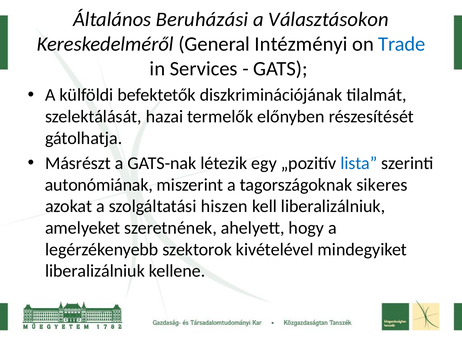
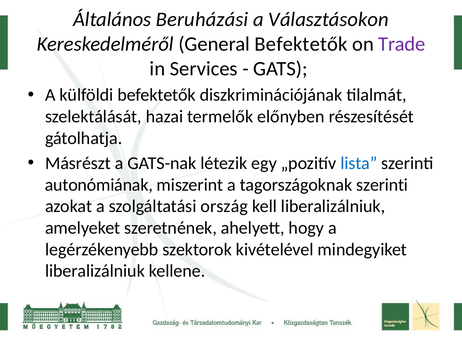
General Intézményi: Intézményi -> Befektetők (301, 44)
Trade colour: blue -> purple (402, 44)
tagországoknak sikeres: sikeres -> szerinti (382, 185)
hiszen: hiszen -> ország (224, 207)
